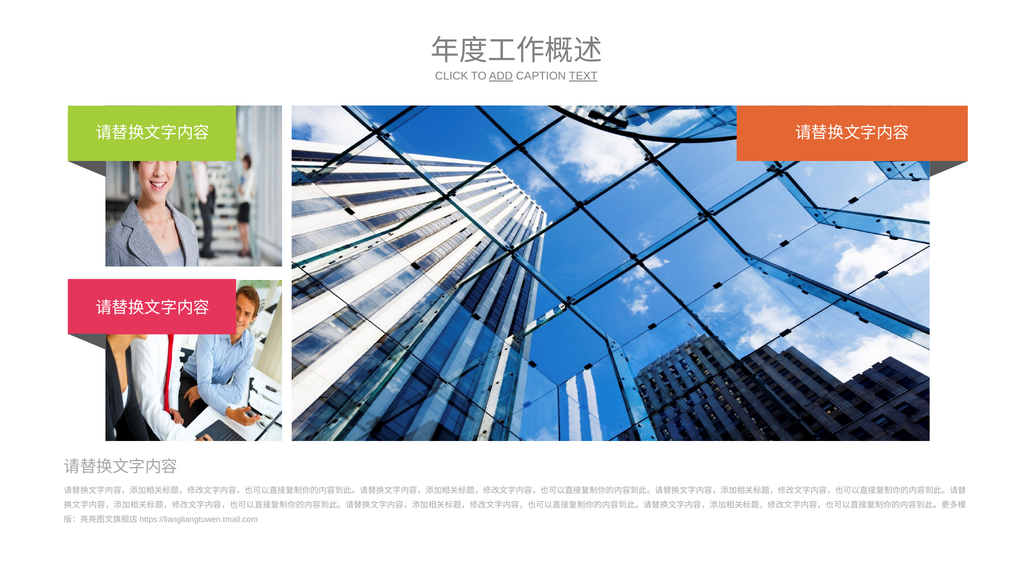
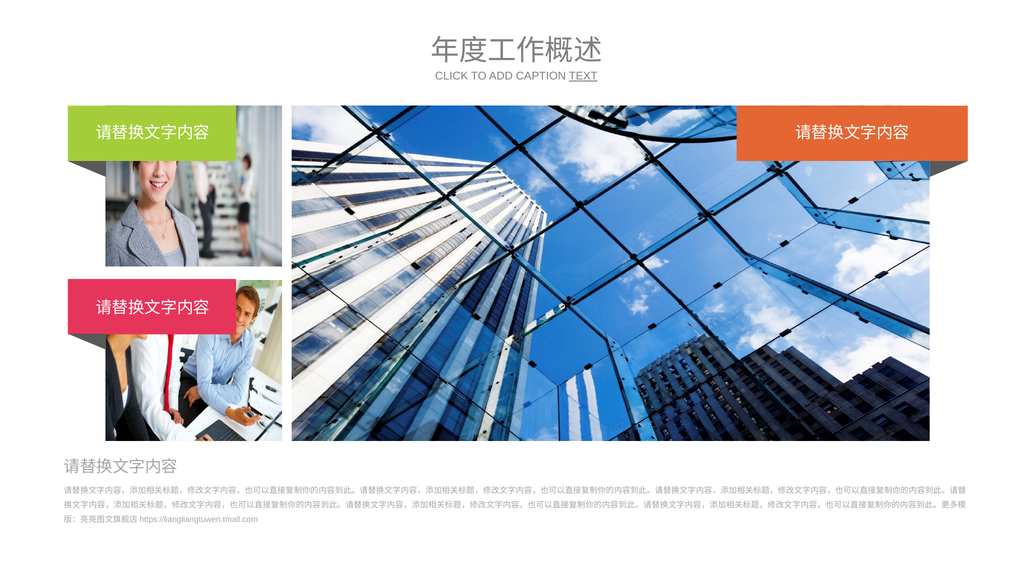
ADD underline: present -> none (501, 76)
